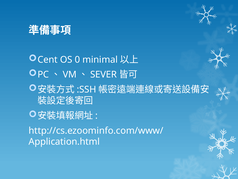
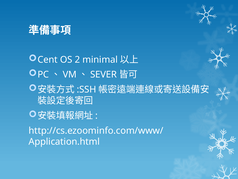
0: 0 -> 2 (77, 59)
